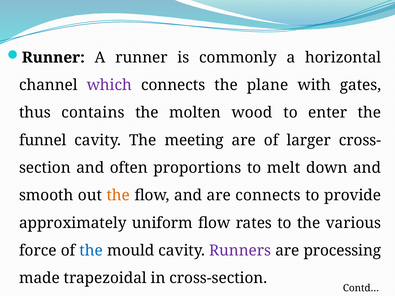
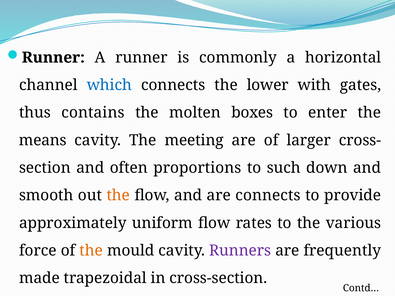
which colour: purple -> blue (109, 85)
plane: plane -> lower (268, 85)
wood: wood -> boxes (252, 113)
funnel: funnel -> means (43, 140)
melt: melt -> such (284, 168)
the colour: blue -> orange (91, 251)
processing: processing -> frequently (342, 251)
